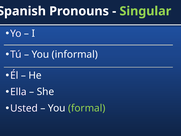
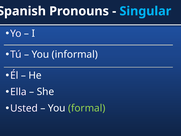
Singular colour: light green -> light blue (145, 11)
